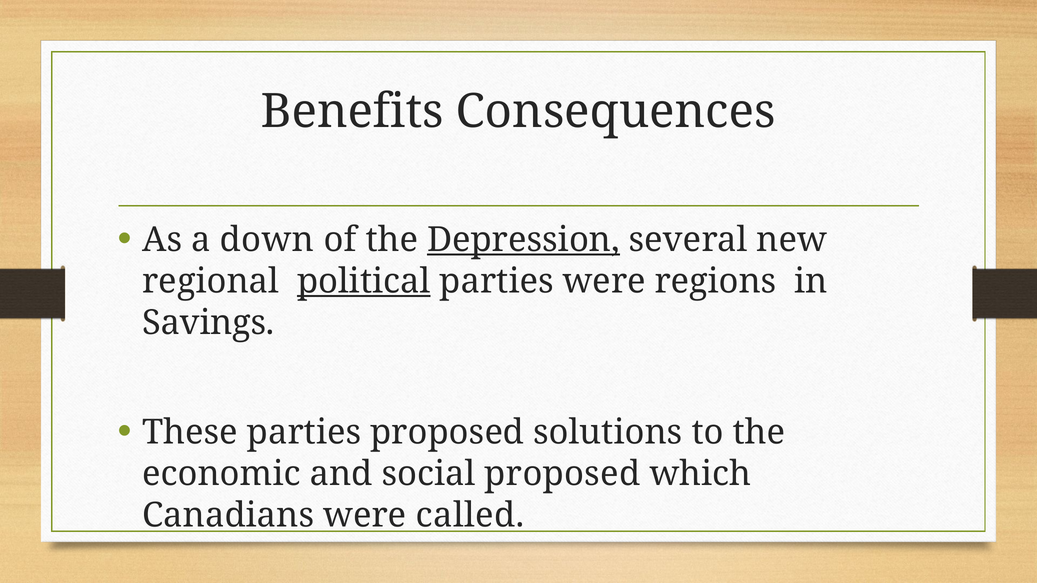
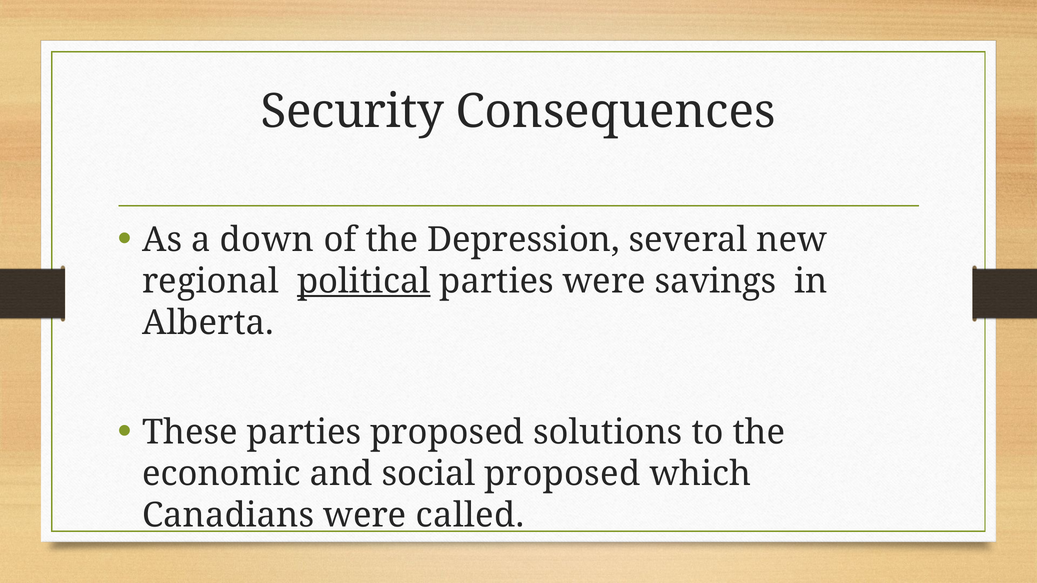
Benefits: Benefits -> Security (352, 112)
Depression underline: present -> none (524, 240)
regions: regions -> savings (716, 281)
Savings: Savings -> Alberta (208, 323)
